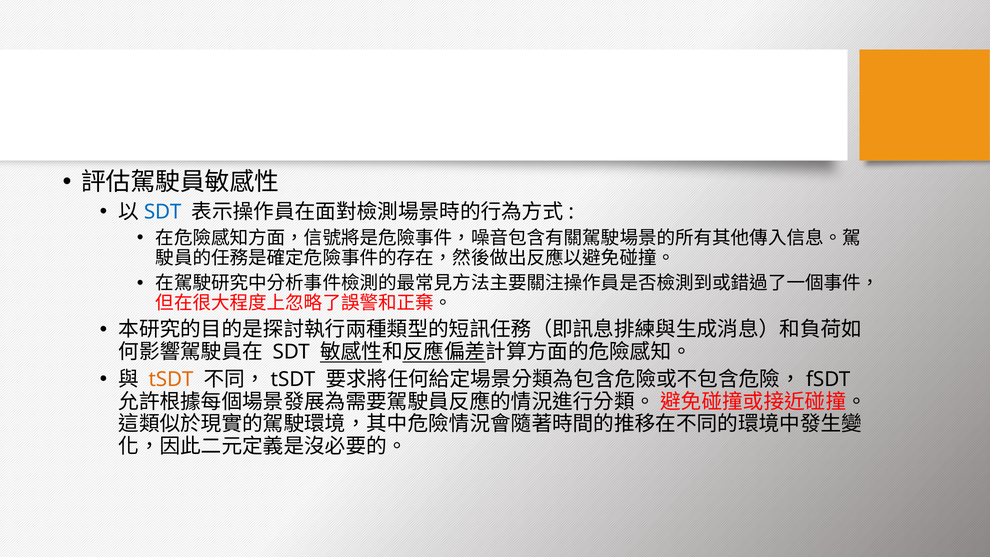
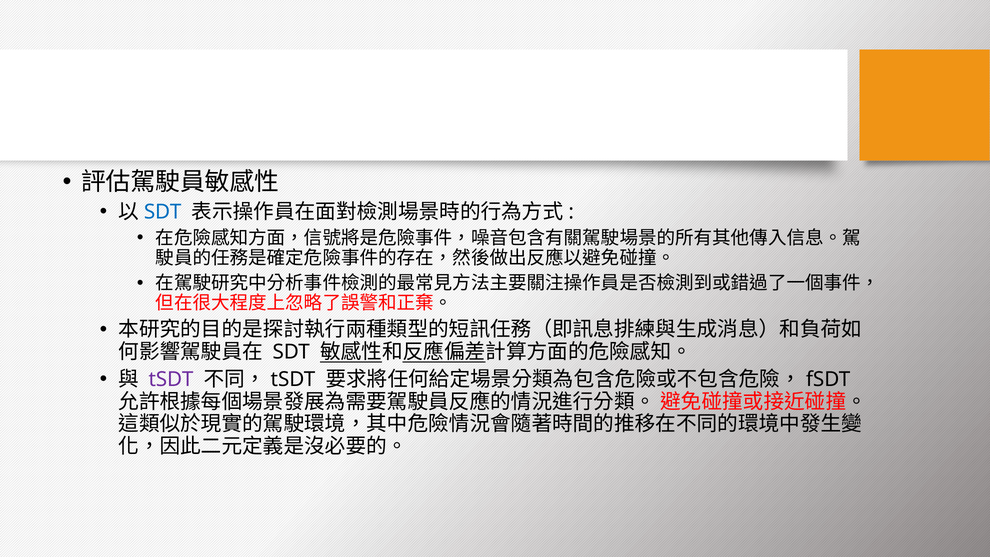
tSDT colour: orange -> purple (171, 379)
